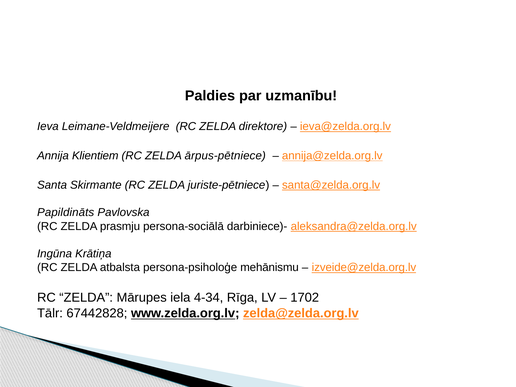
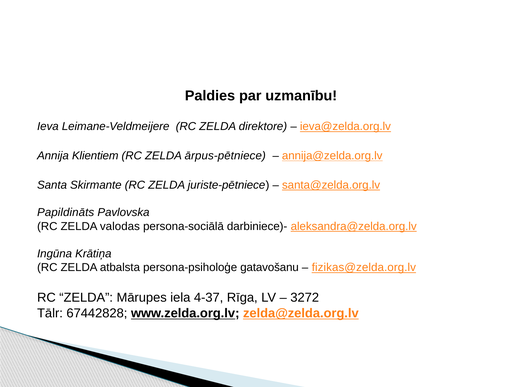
prasmju: prasmju -> valodas (120, 226)
mehānismu: mehānismu -> gatavošanu (270, 268)
izveide@zelda.org.lv: izveide@zelda.org.lv -> fizikas@zelda.org.lv (364, 268)
4-34: 4-34 -> 4-37 (209, 298)
1702: 1702 -> 3272 (305, 298)
